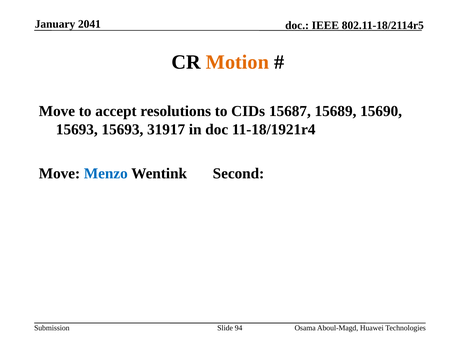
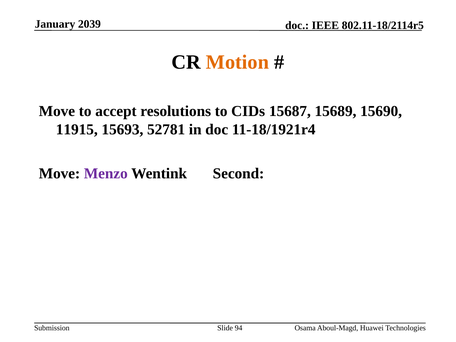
2041: 2041 -> 2039 (89, 24)
15693: 15693 -> 11915 (77, 130)
31917: 31917 -> 52781 (166, 130)
Menzo colour: blue -> purple (106, 174)
